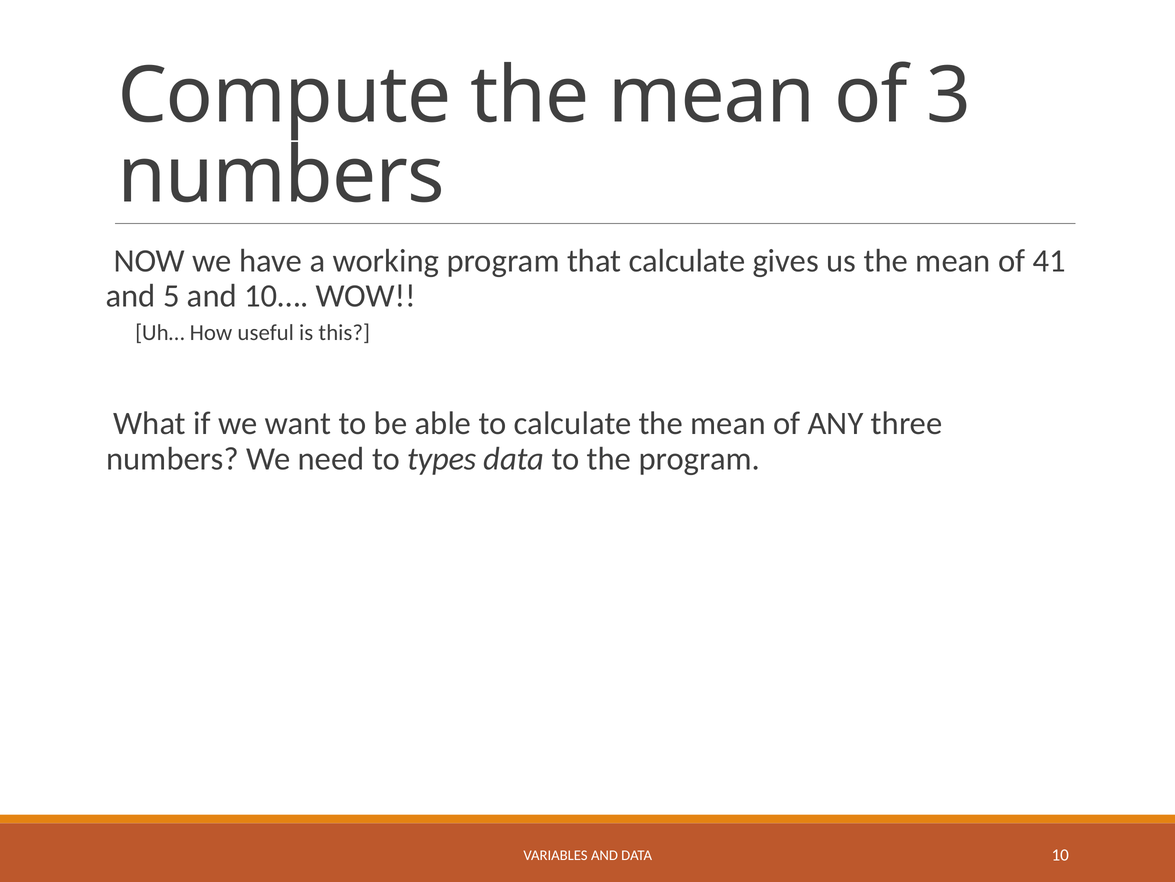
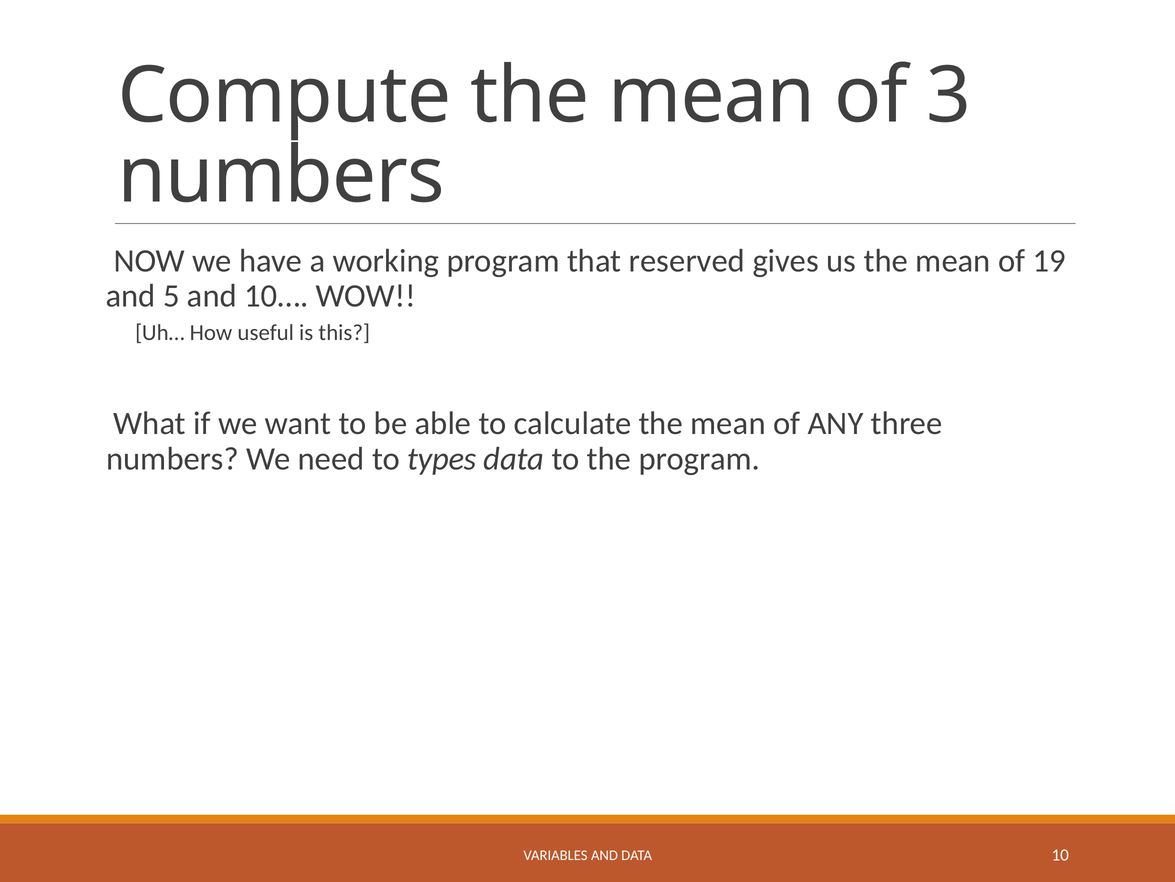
that calculate: calculate -> reserved (687, 261)
41: 41 -> 19 (1049, 261)
